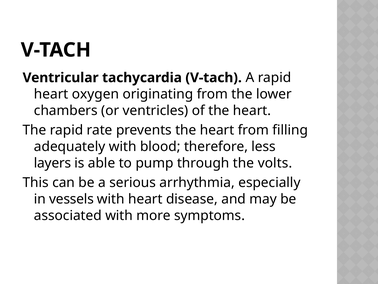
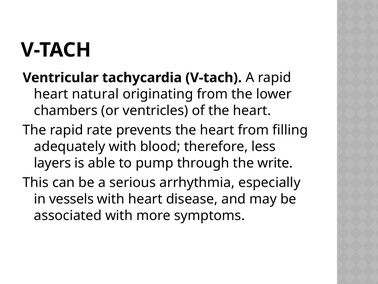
oxygen: oxygen -> natural (95, 94)
volts: volts -> write (275, 163)
